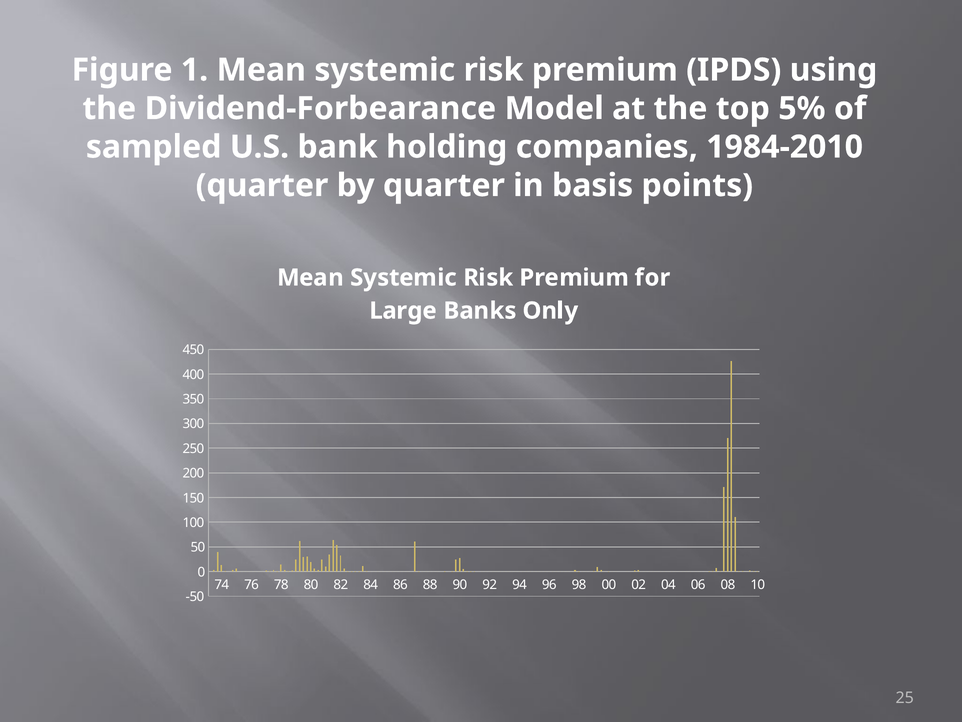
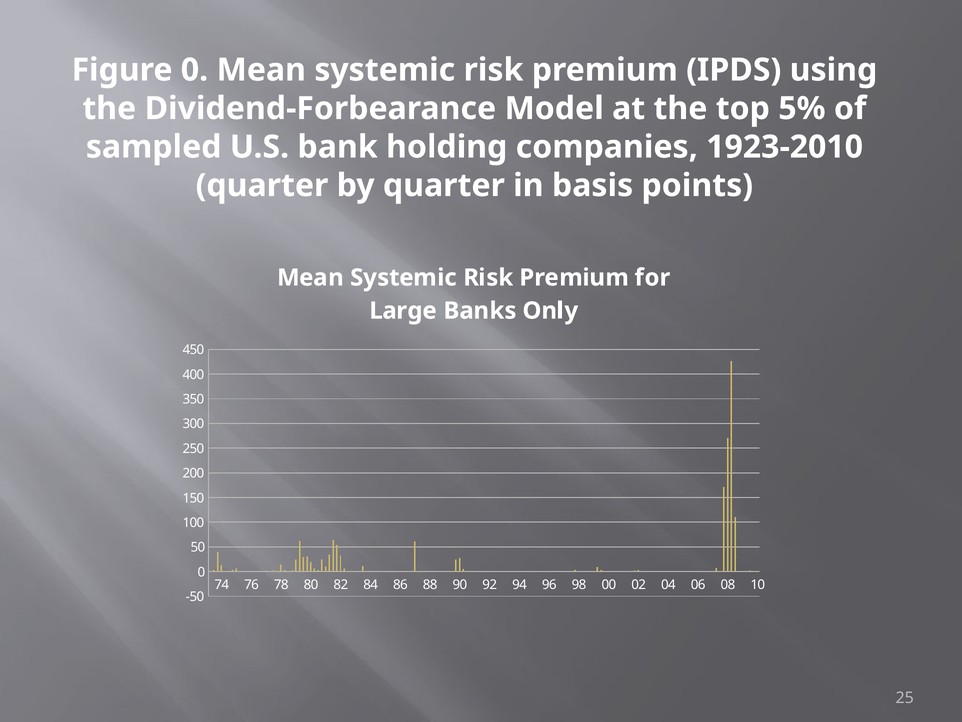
Figure 1: 1 -> 0 (194, 70)
1984-2010: 1984-2010 -> 1923-2010 (785, 147)
